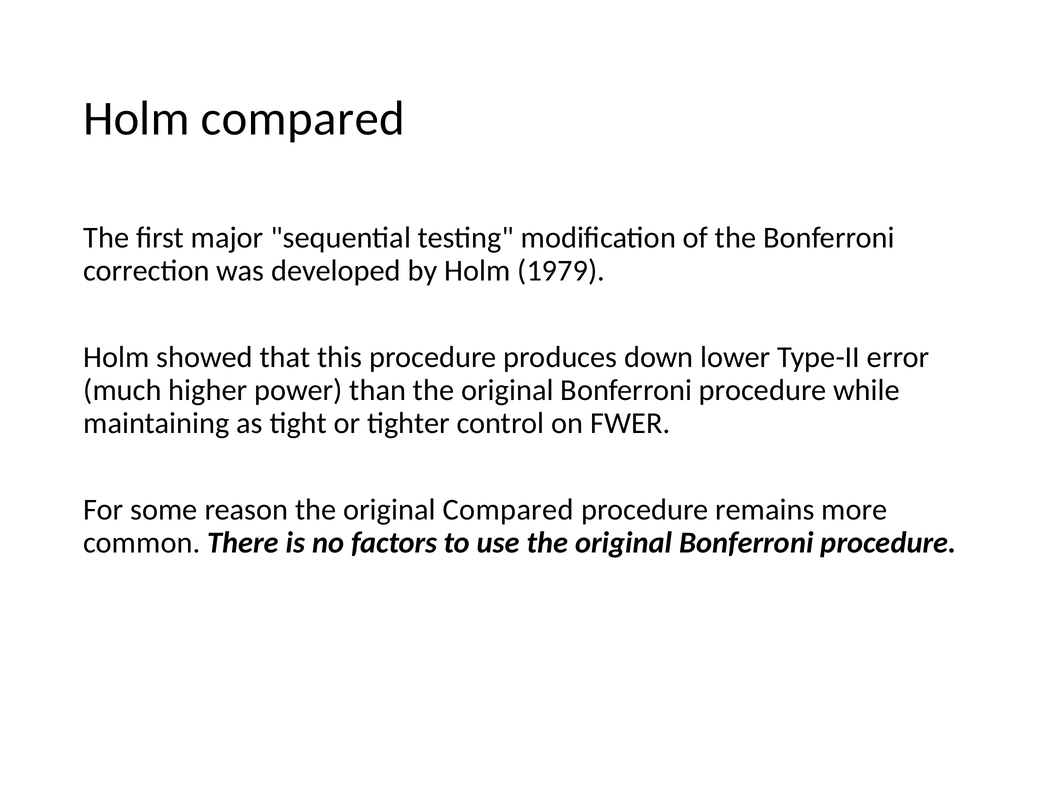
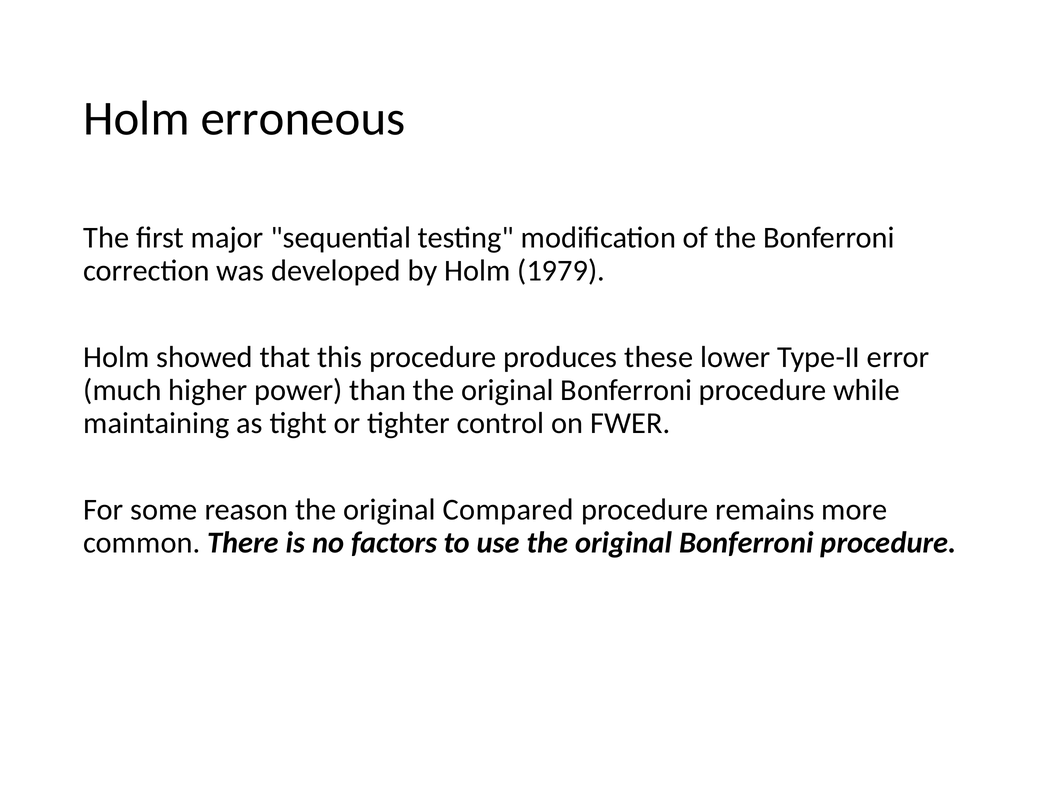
Holm compared: compared -> erroneous (303, 119)
down: down -> these (659, 358)
